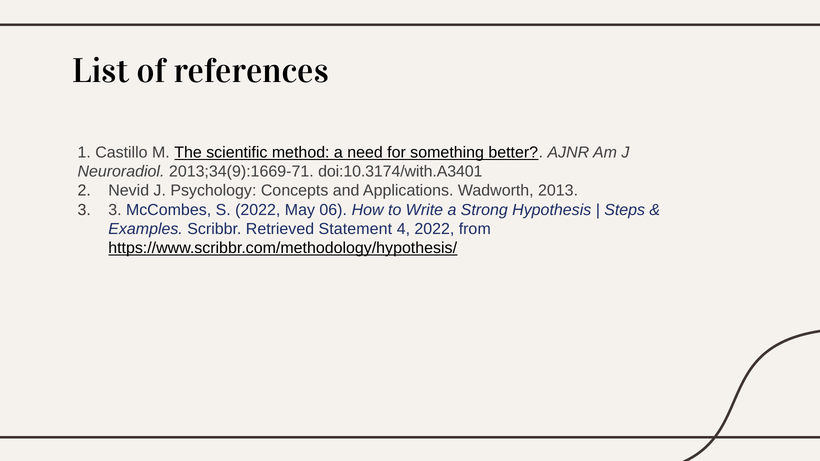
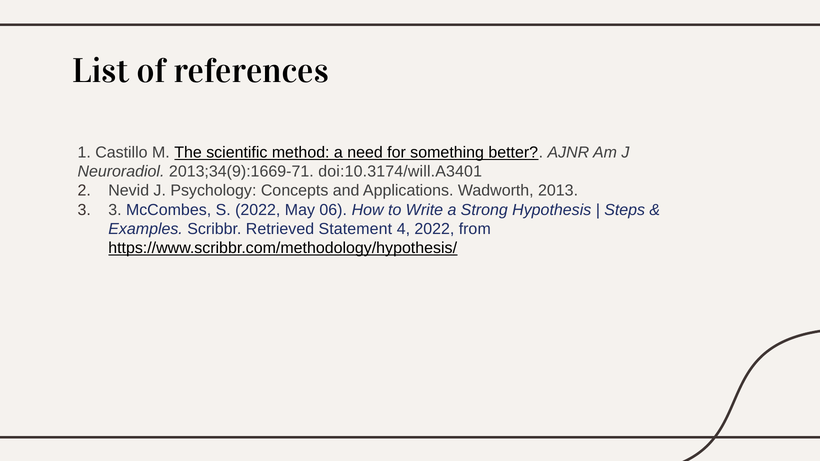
doi:10.3174/with.A3401: doi:10.3174/with.A3401 -> doi:10.3174/will.A3401 (400, 172)
